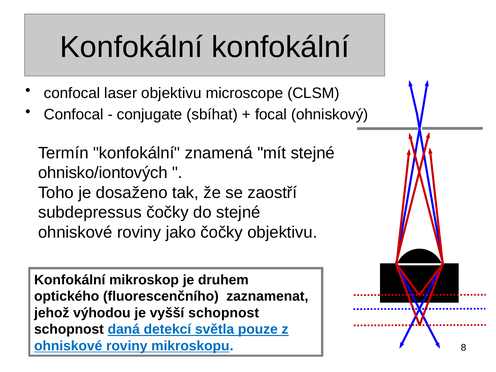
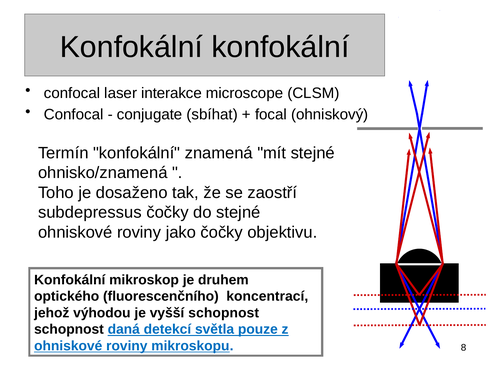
laser objektivu: objektivu -> interakce (172, 93)
ohnisko/iontových: ohnisko/iontových -> ohnisko/znamená (103, 173)
zaznamenat: zaznamenat -> koncentrací (267, 296)
